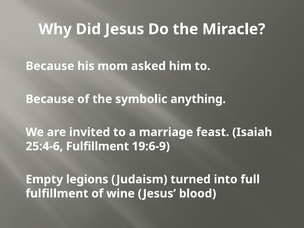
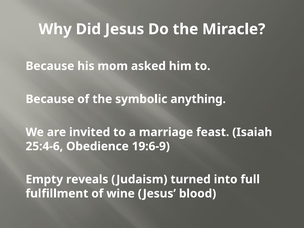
25:4-6 Fulfillment: Fulfillment -> Obedience (97, 146)
legions: legions -> reveals (87, 179)
